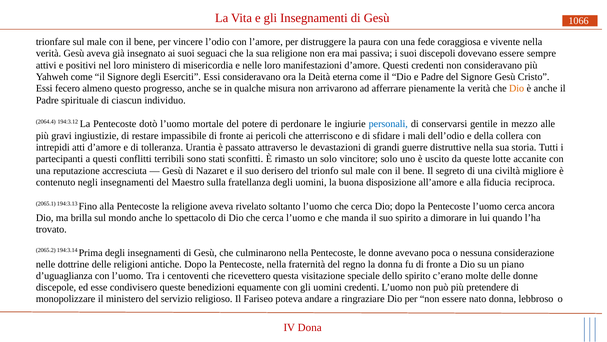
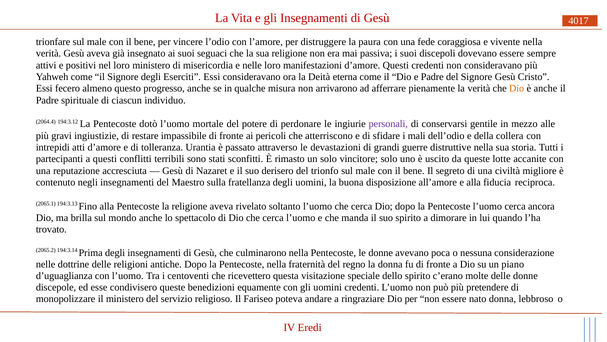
1066: 1066 -> 4017 (579, 21)
personali colour: blue -> purple (388, 124)
Dona: Dona -> Eredi (310, 327)
